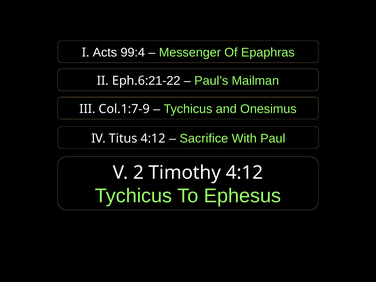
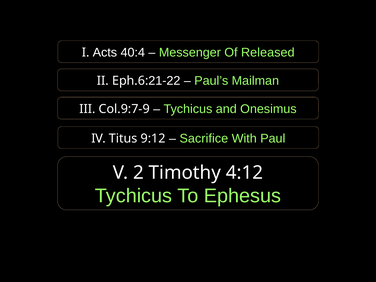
99:4: 99:4 -> 40:4 (133, 53)
Epaphras: Epaphras -> Released (268, 53)
Col.1:7-9: Col.1:7-9 -> Col.9:7-9 (124, 109)
Titus 4:12: 4:12 -> 9:12 (153, 138)
